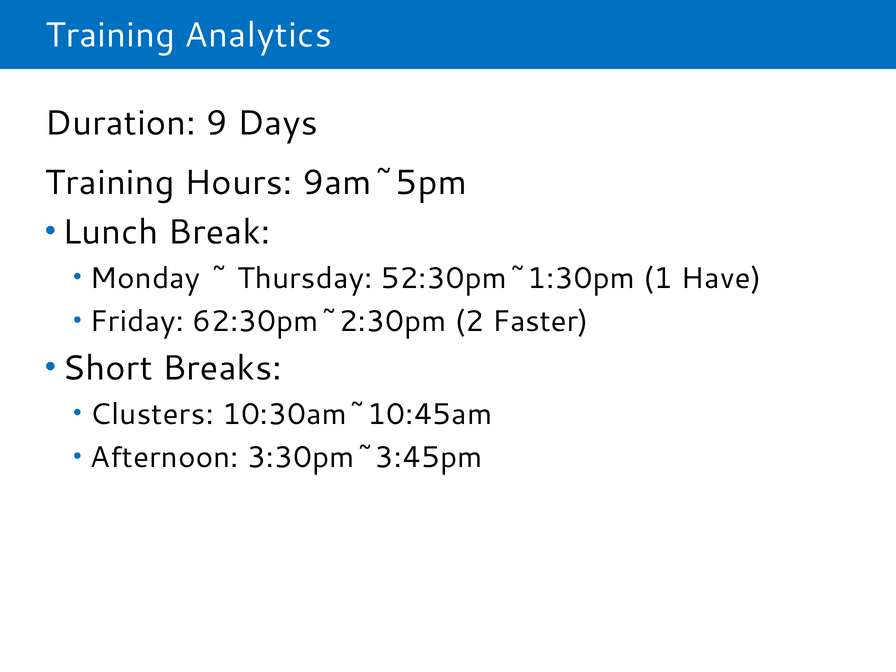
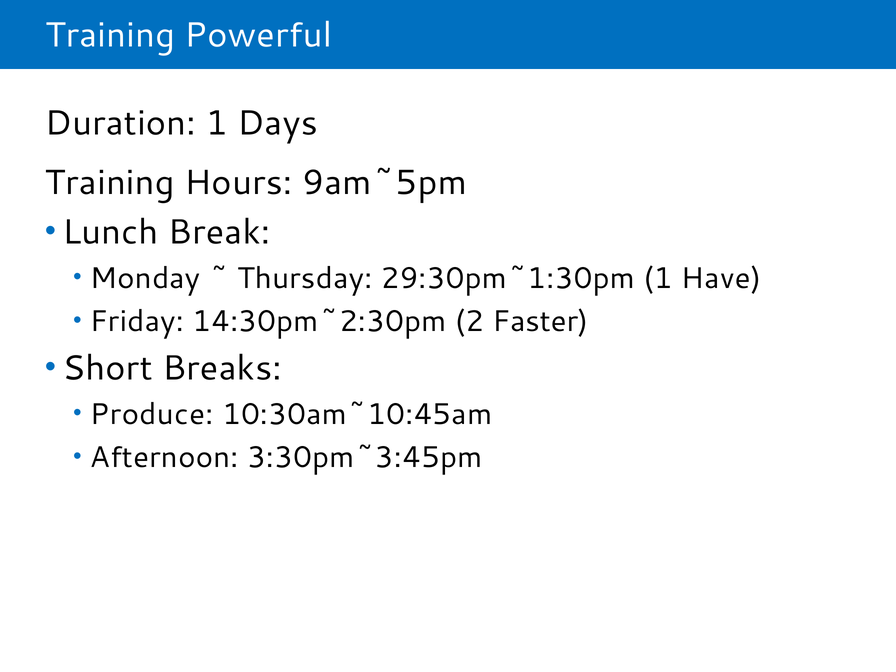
Analytics: Analytics -> Powerful (258, 35)
Duration 9: 9 -> 1 (217, 123)
52:30pm~1:30pm: 52:30pm~1:30pm -> 29:30pm~1:30pm (508, 278)
62:30pm~2:30pm: 62:30pm~2:30pm -> 14:30pm~2:30pm (319, 322)
Clusters: Clusters -> Produce (152, 414)
